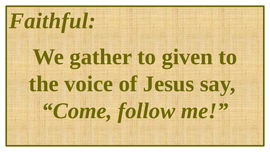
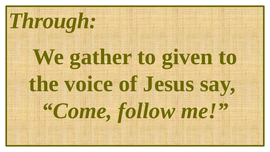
Faithful: Faithful -> Through (53, 21)
